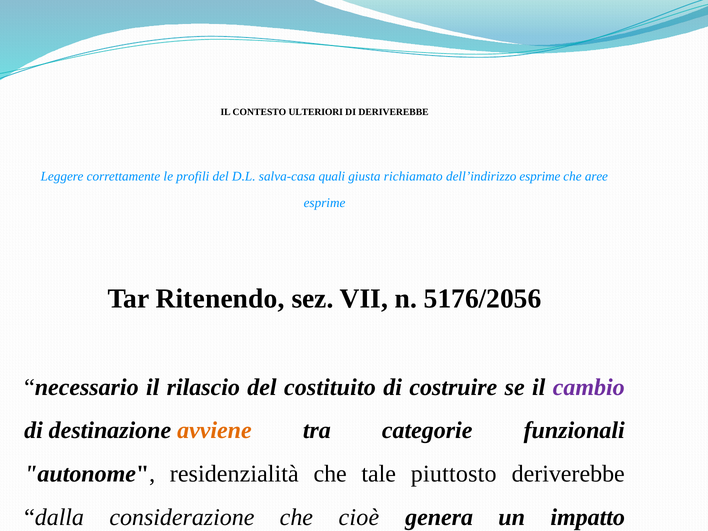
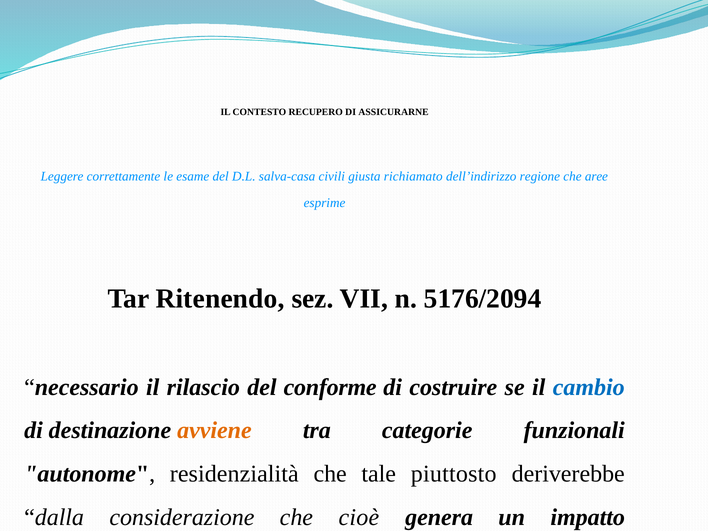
ULTERIORI: ULTERIORI -> RECUPERO (316, 112)
DI DERIVEREBBE: DERIVEREBBE -> ASSICURARNE (394, 112)
profili: profili -> esame (193, 176)
quali: quali -> civili (332, 176)
dell’indirizzo esprime: esprime -> regione (540, 176)
5176/2056: 5176/2056 -> 5176/2094 (483, 299)
costituito: costituito -> conforme (330, 387)
cambio colour: purple -> blue (589, 387)
